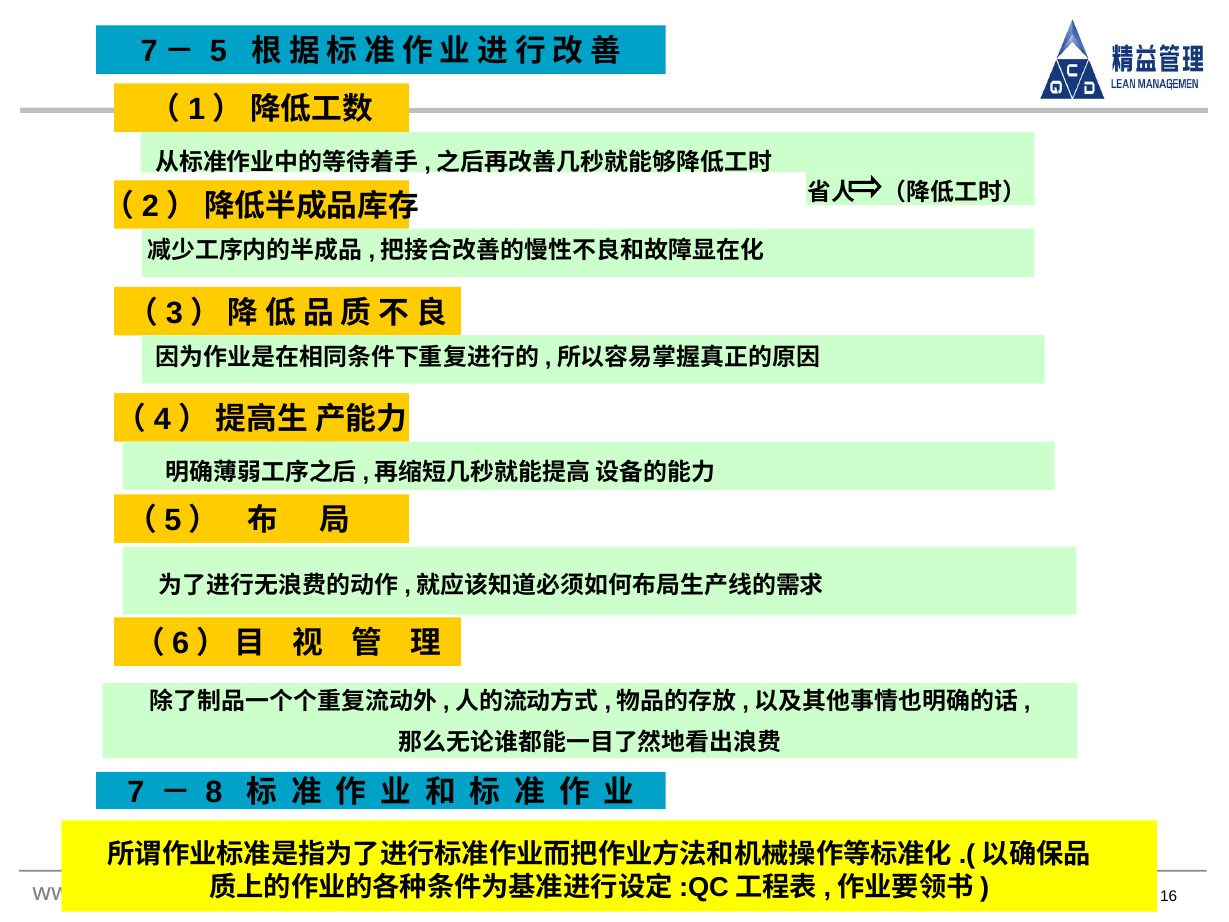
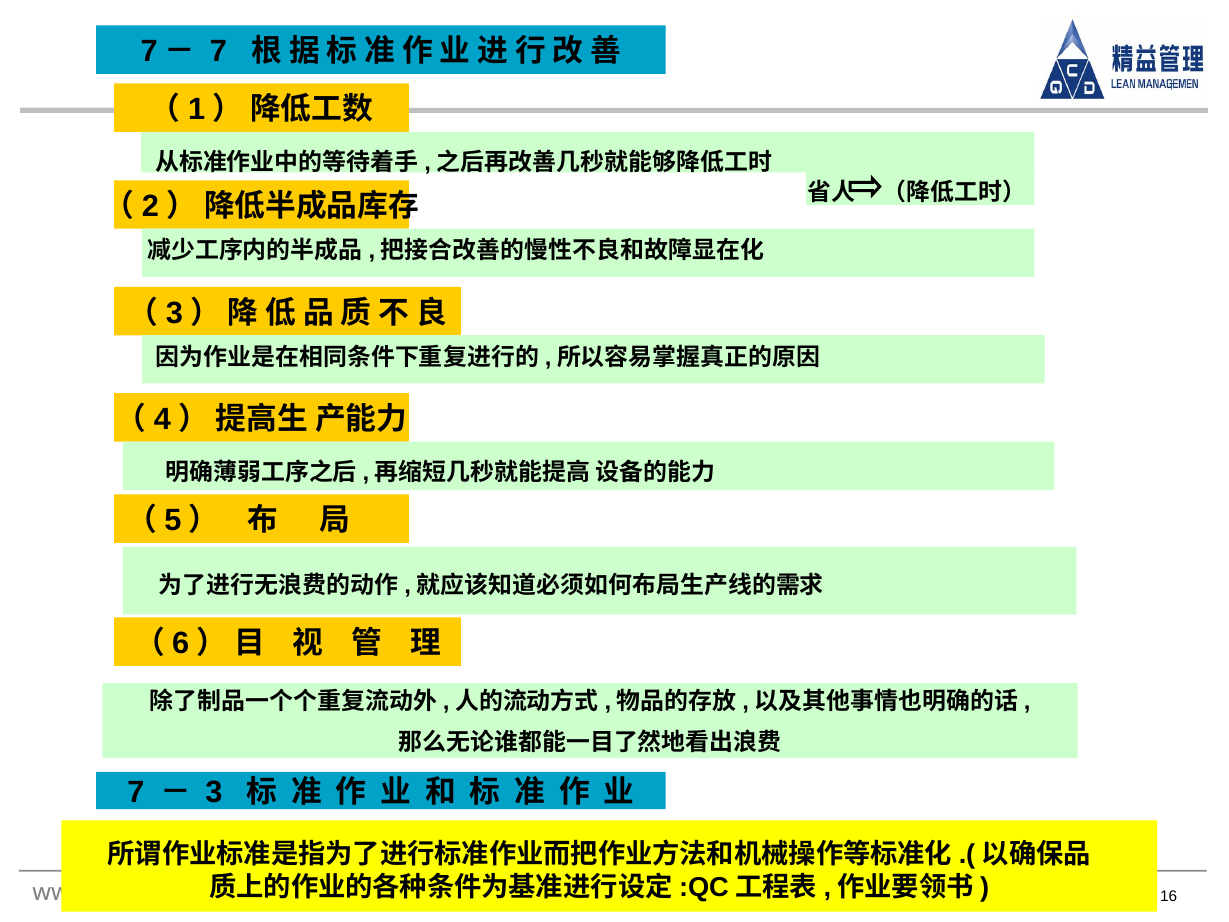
7－ 5: 5 -> 7 (218, 52)
8: 8 -> 3 (214, 793)
